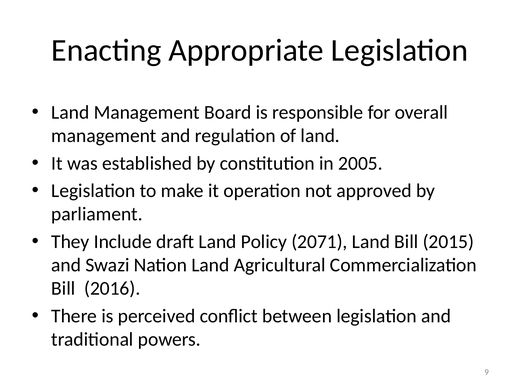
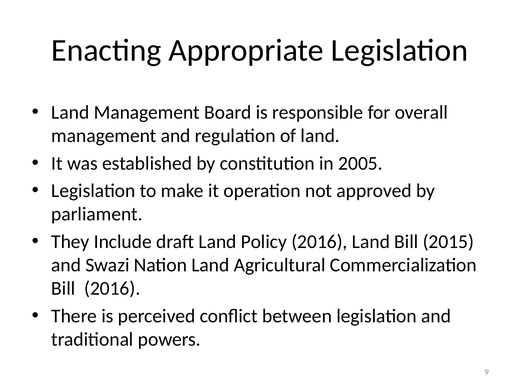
Policy 2071: 2071 -> 2016 (319, 242)
